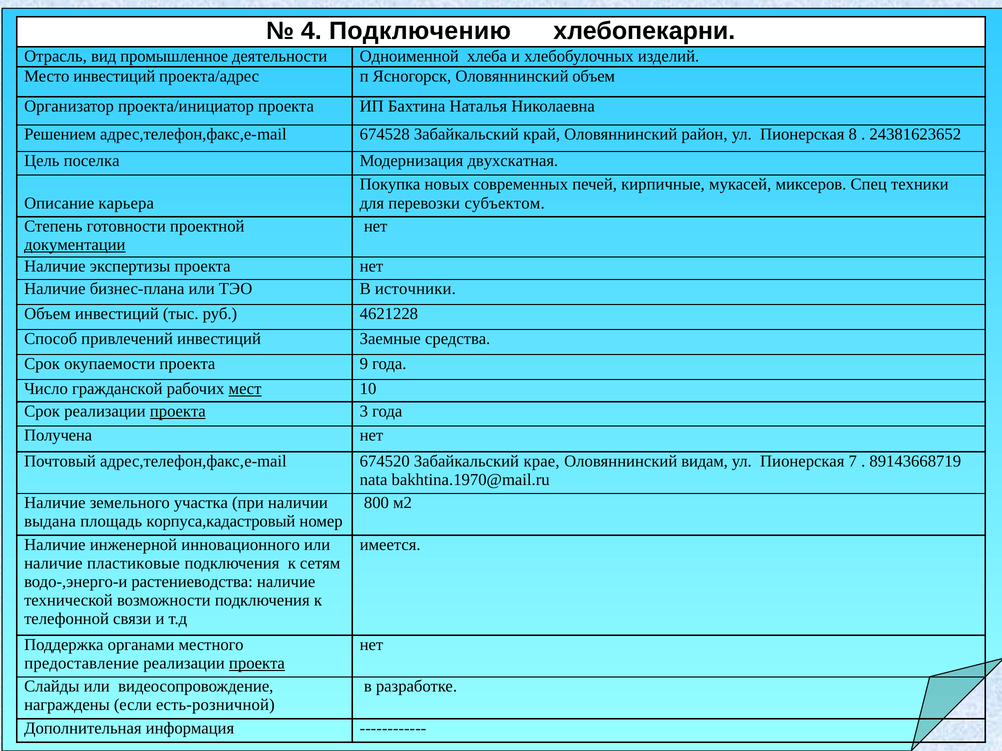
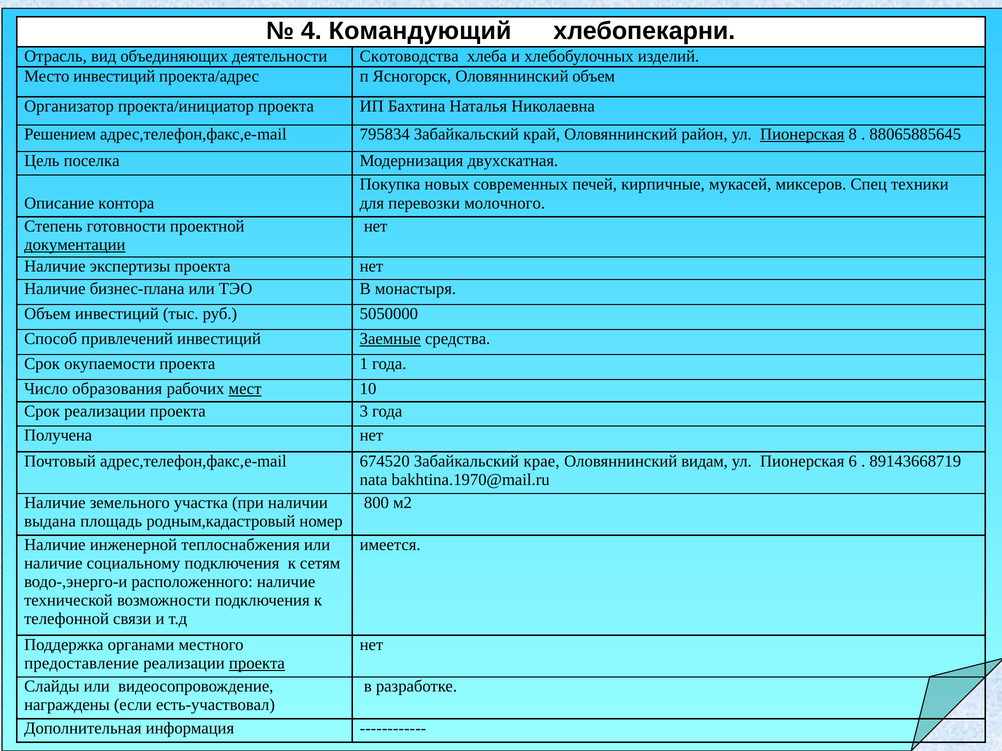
Подключению: Подключению -> Командующий (420, 31)
промышленное: промышленное -> объединяющих (174, 56)
Одноименной: Одноименной -> Скотоводства (409, 56)
674528: 674528 -> 795834 (385, 135)
Пионерская underline: none -> present (802, 135)
24381623652: 24381623652 -> 88065885645 (915, 135)
карьера: карьера -> контора (126, 203)
субъектом: субъектом -> молочного (505, 203)
источники: источники -> монастыря (415, 289)
4621228: 4621228 -> 5050000 (389, 314)
Заемные underline: none -> present (390, 339)
9: 9 -> 1 (364, 364)
гражданской: гражданской -> образования (117, 389)
проекта underline: present -> none (178, 411)
7: 7 -> 6 (853, 461)
корпуса,кадастровый: корпуса,кадастровый -> родным,кадастровый (221, 522)
инновационного: инновационного -> теплоснабжения (241, 545)
пластиковые: пластиковые -> социальному (134, 564)
растениеводства: растениеводства -> расположенного (192, 582)
есть-розничной: есть-розничной -> есть-участвовал (215, 705)
